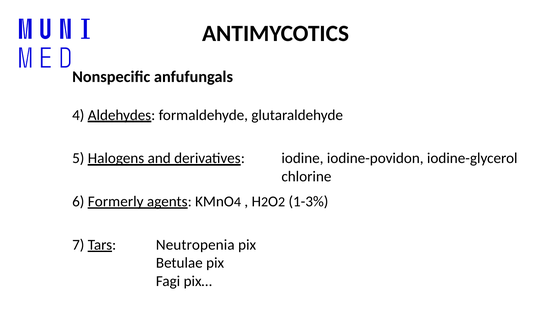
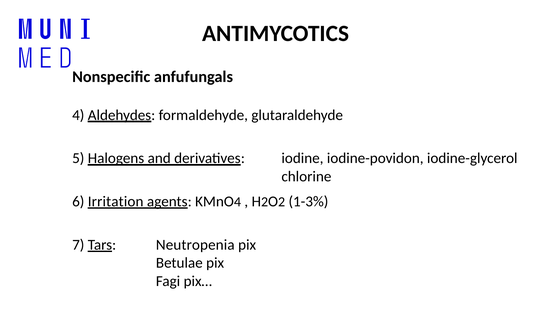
Formerly: Formerly -> Irritation (116, 201)
